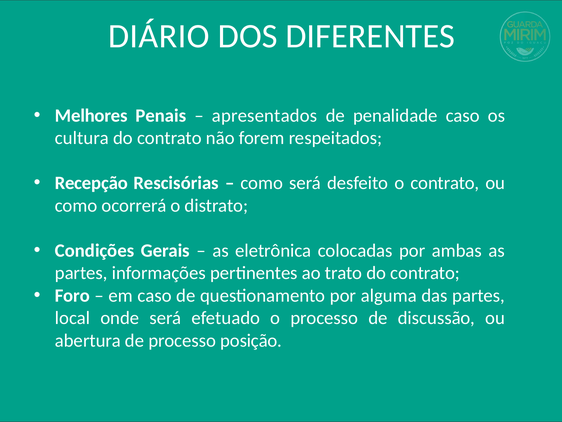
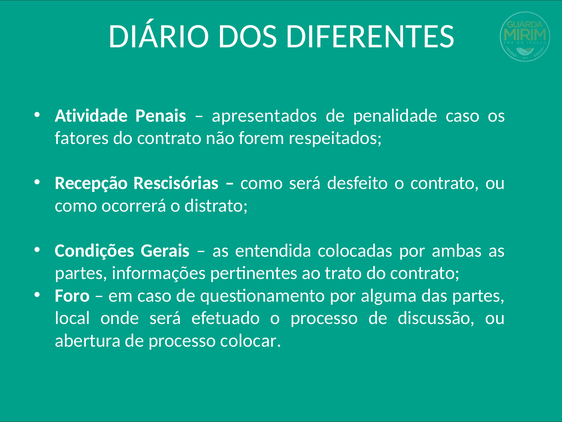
Melhores: Melhores -> Atividade (91, 115)
cultura: cultura -> fatores (82, 138)
eletrônica: eletrônica -> entendida (273, 250)
posição: posição -> colocar (251, 340)
